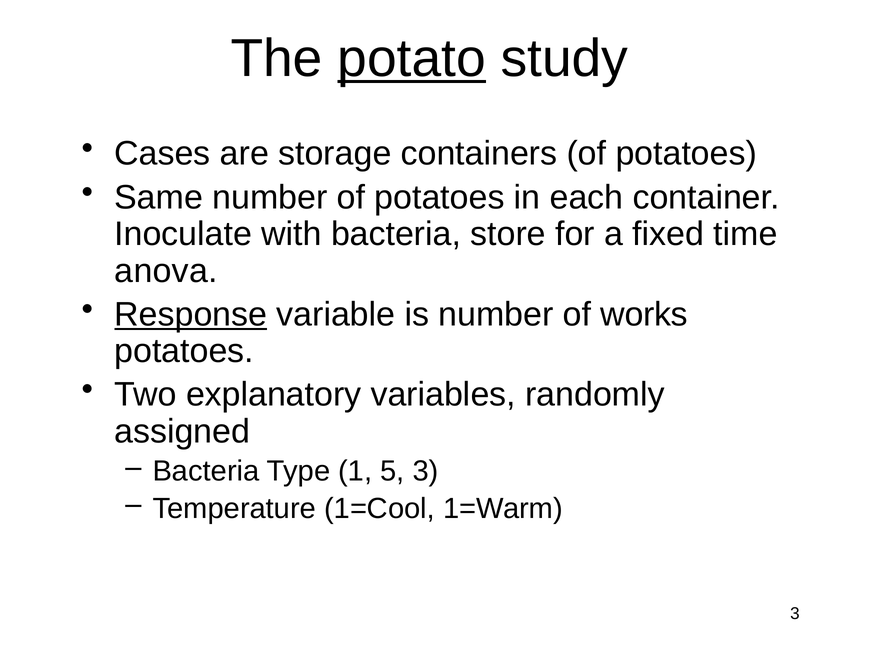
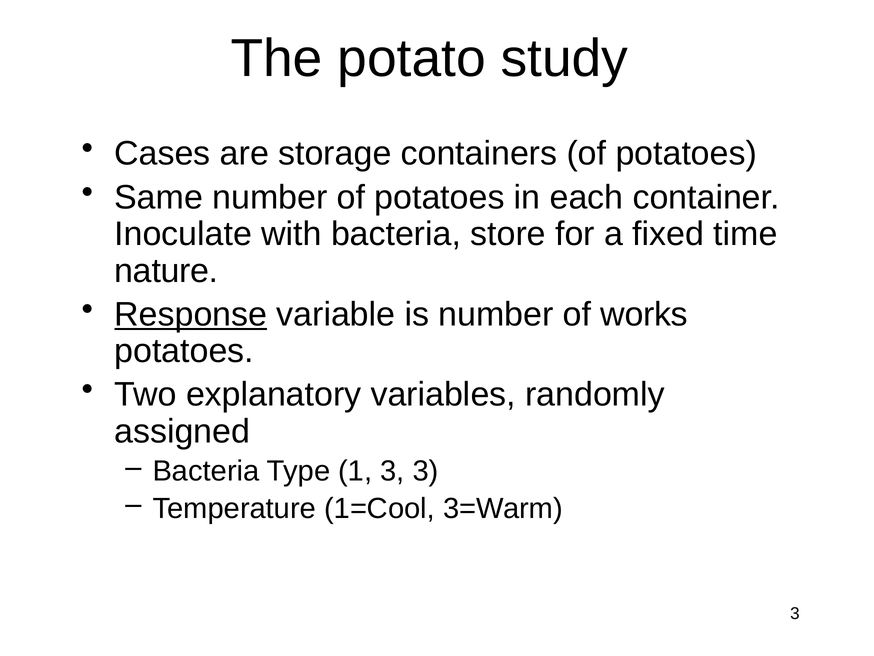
potato underline: present -> none (412, 58)
anova: anova -> nature (166, 271)
1 5: 5 -> 3 (392, 471)
1=Warm: 1=Warm -> 3=Warm (503, 508)
